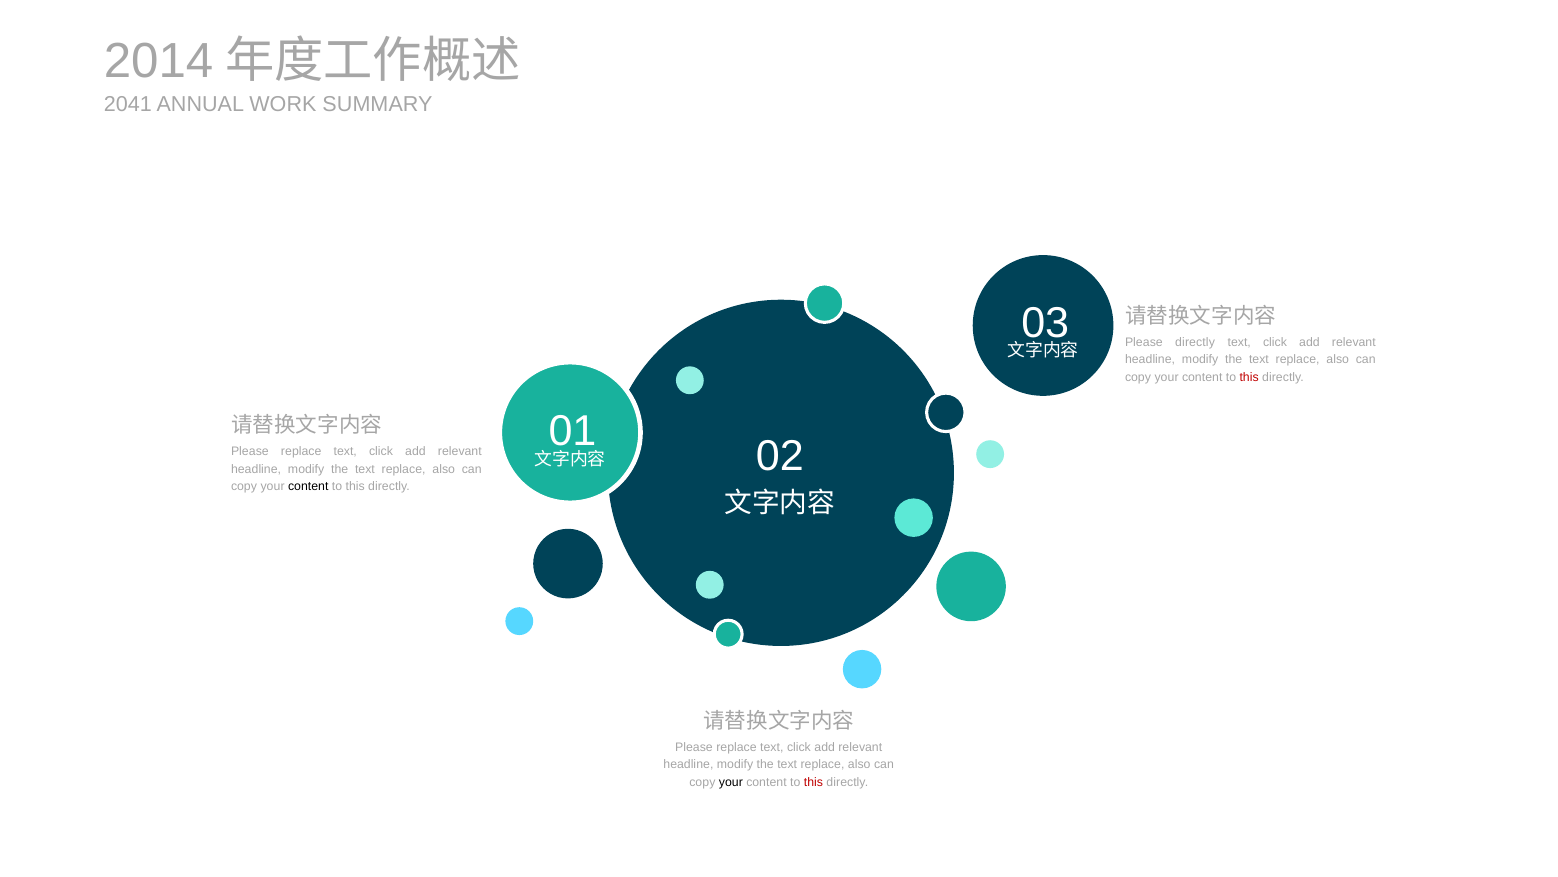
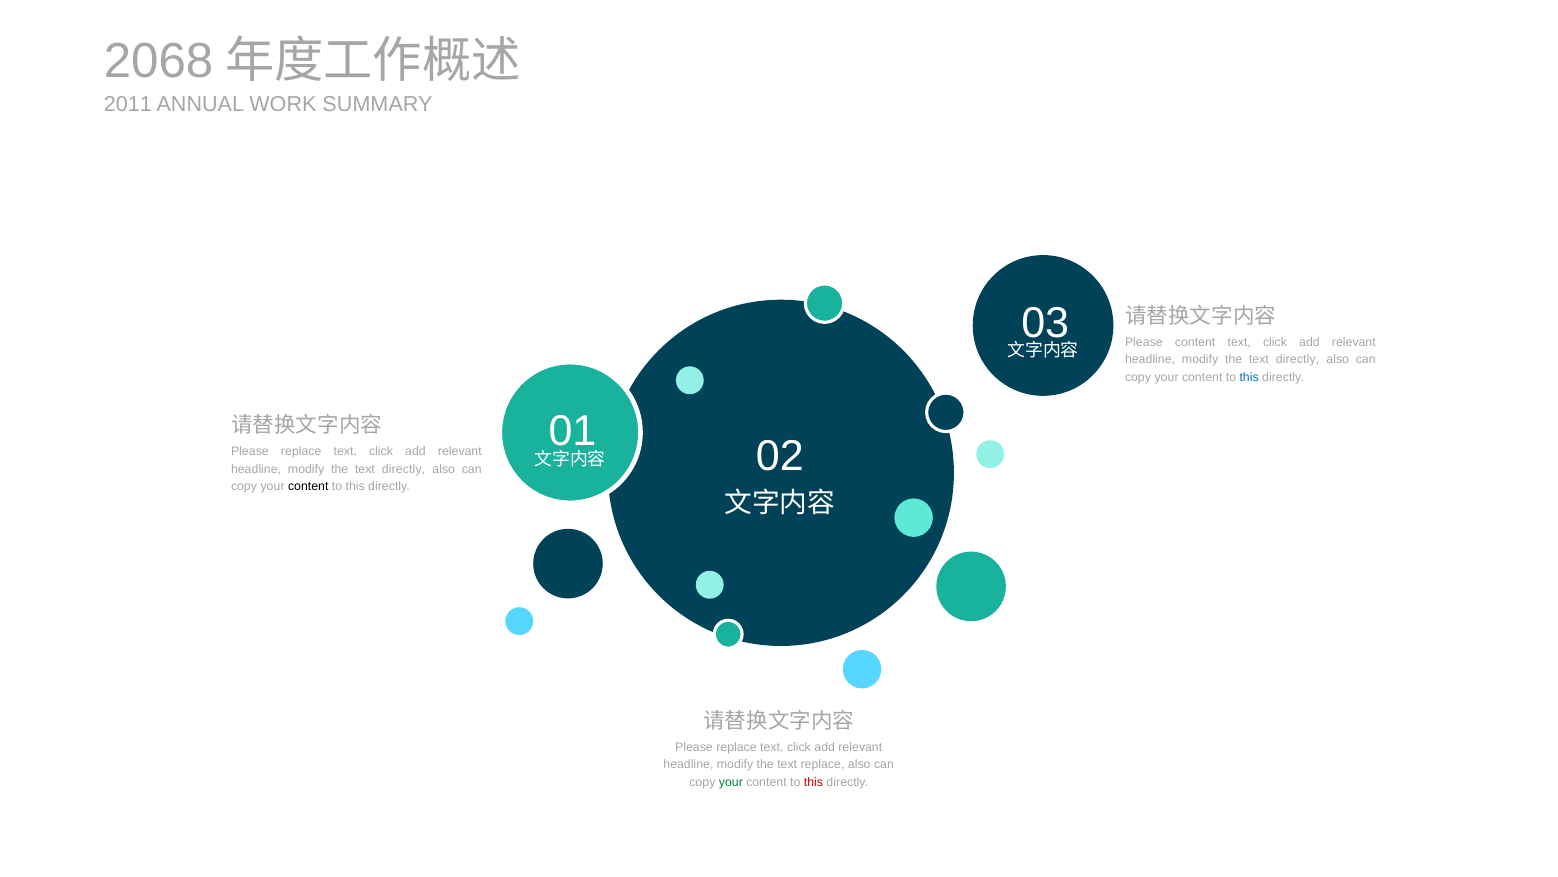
2014: 2014 -> 2068 (159, 62)
2041: 2041 -> 2011 (128, 105)
Please directly: directly -> content (1195, 342)
replace: replace -> directly (1298, 359)
this colour: red -> blue (1249, 377)
replace: replace -> directly (404, 469)
your colour: black -> green (731, 782)
